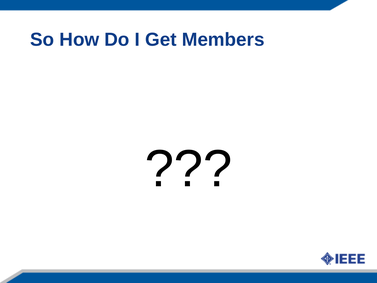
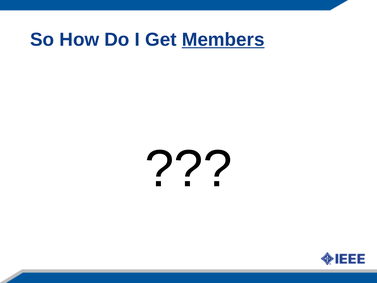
Members underline: none -> present (223, 40)
